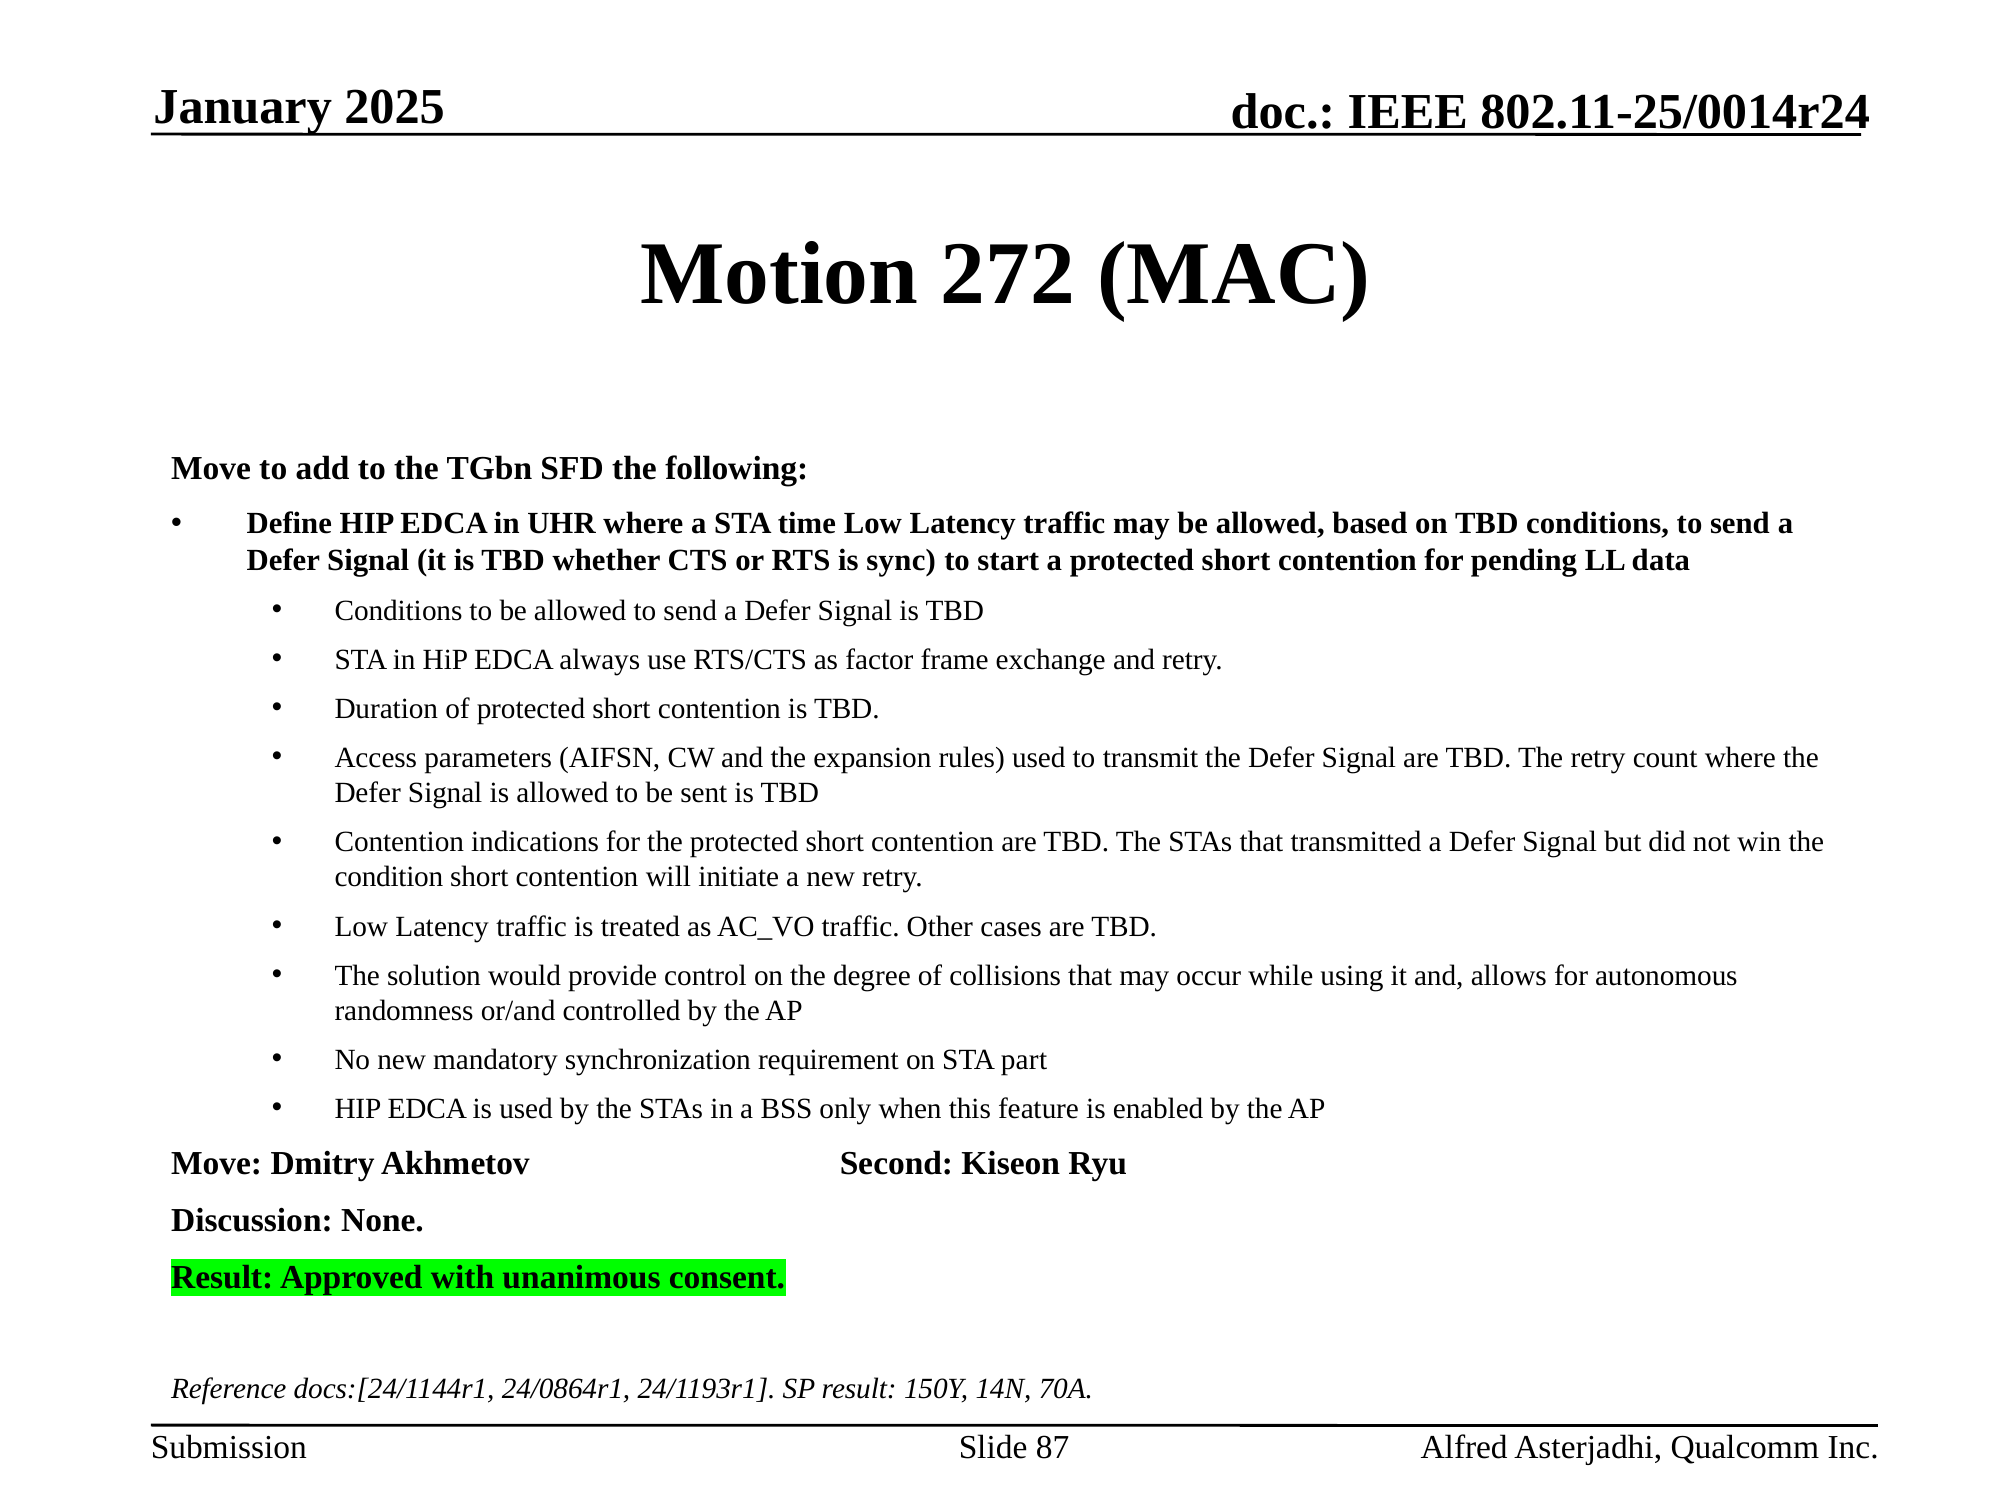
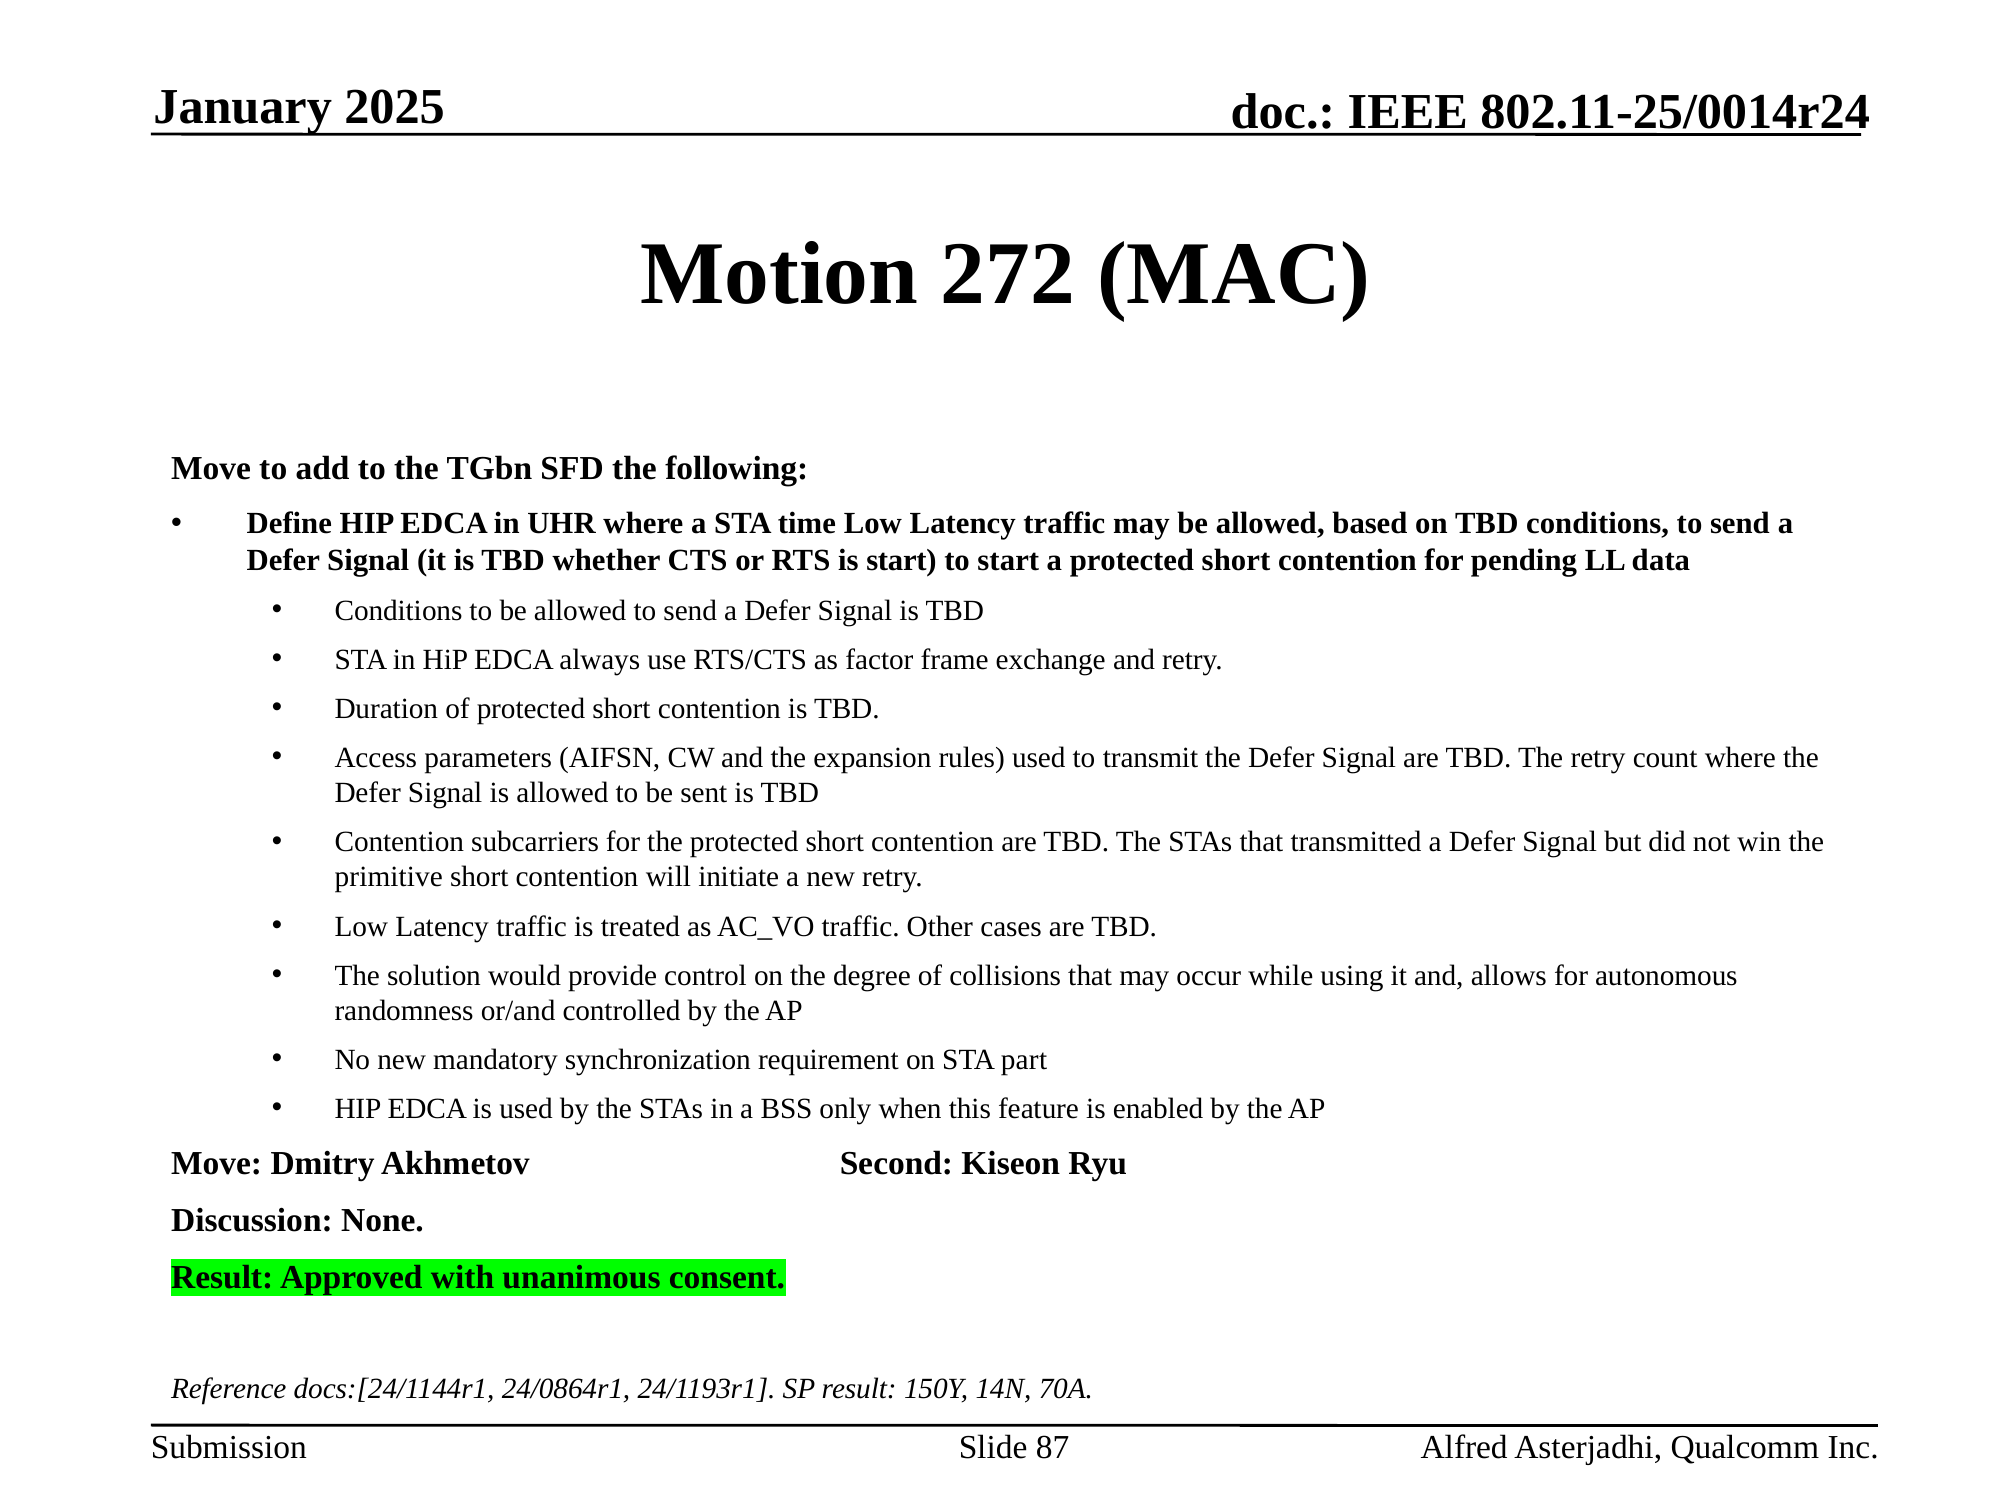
is sync: sync -> start (901, 561)
indications: indications -> subcarriers (535, 842)
condition: condition -> primitive (389, 877)
